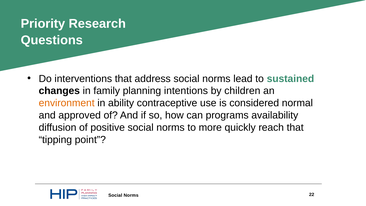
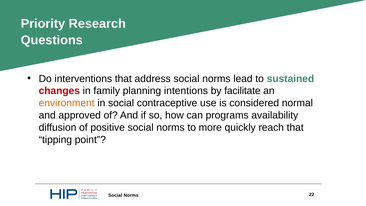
changes colour: black -> red (59, 91)
children: children -> facilitate (242, 91)
in ability: ability -> social (121, 103)
